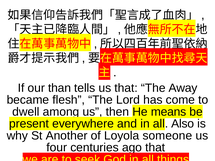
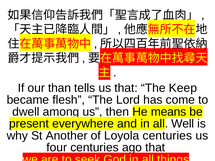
Away: Away -> Keep (183, 88)
Also: Also -> Well (183, 124)
Loyola someone: someone -> centuries (167, 136)
